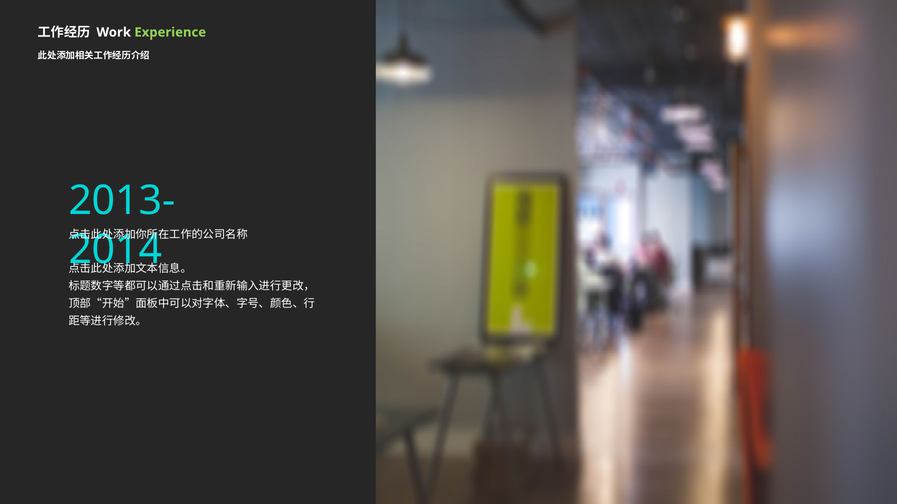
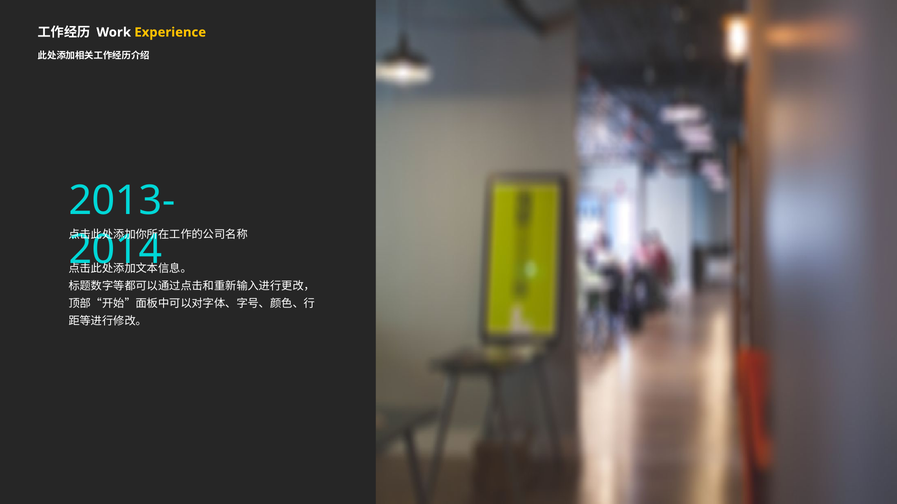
Experience colour: light green -> yellow (170, 32)
